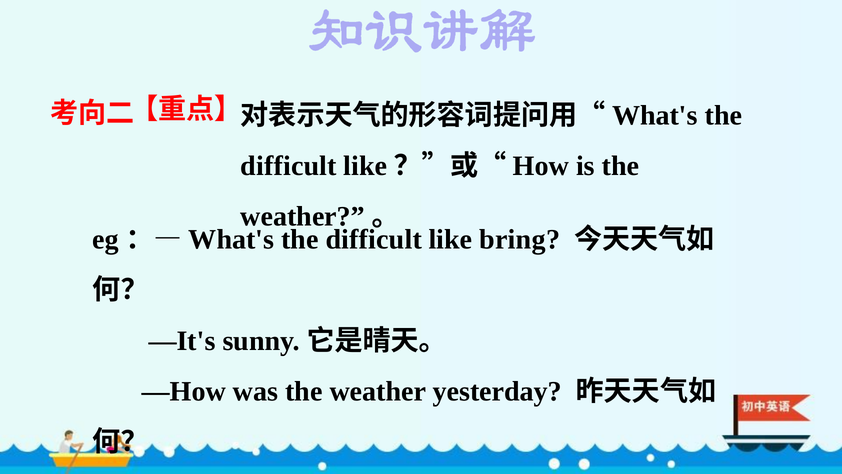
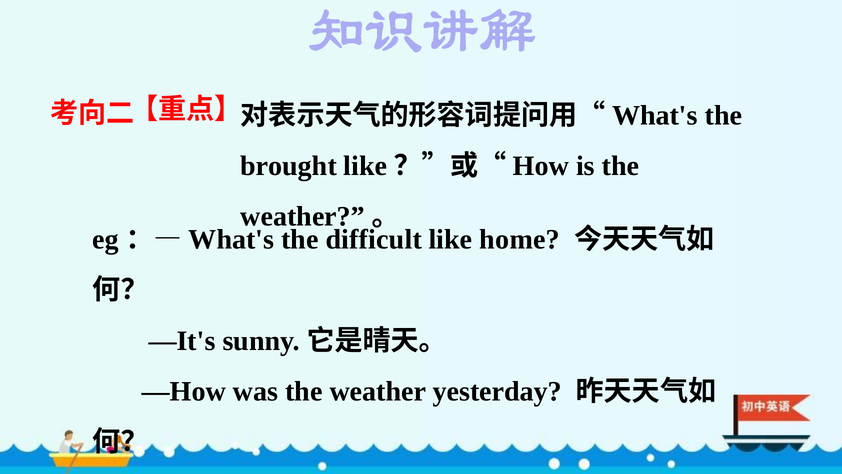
difficult: difficult -> brought (289, 166)
bring: bring -> home (520, 239)
